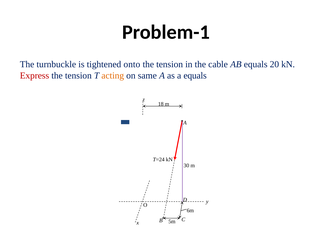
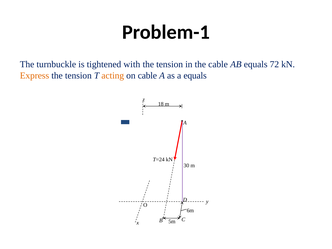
onto: onto -> with (132, 64)
20: 20 -> 72 (274, 64)
Express colour: red -> orange (35, 75)
on same: same -> cable (147, 75)
